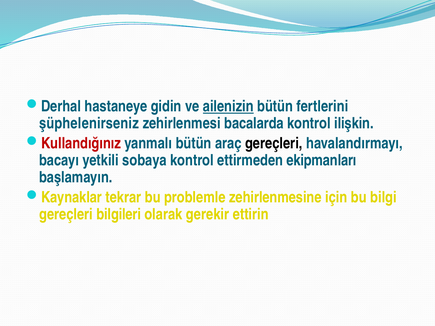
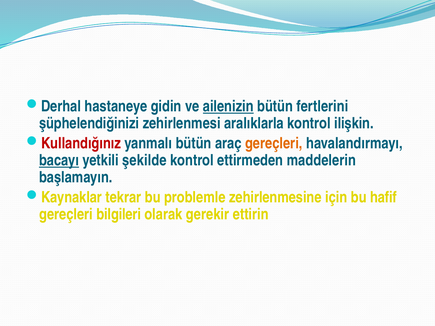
şüphelenirseniz: şüphelenirseniz -> şüphelendiğinizi (89, 124)
bacalarda: bacalarda -> aralıklarla (254, 124)
gereçleri colour: black -> orange (274, 144)
bacayı underline: none -> present (59, 161)
sobaya: sobaya -> şekilde (144, 161)
ekipmanları: ekipmanları -> maddelerin (321, 161)
bilgi: bilgi -> hafif (384, 198)
